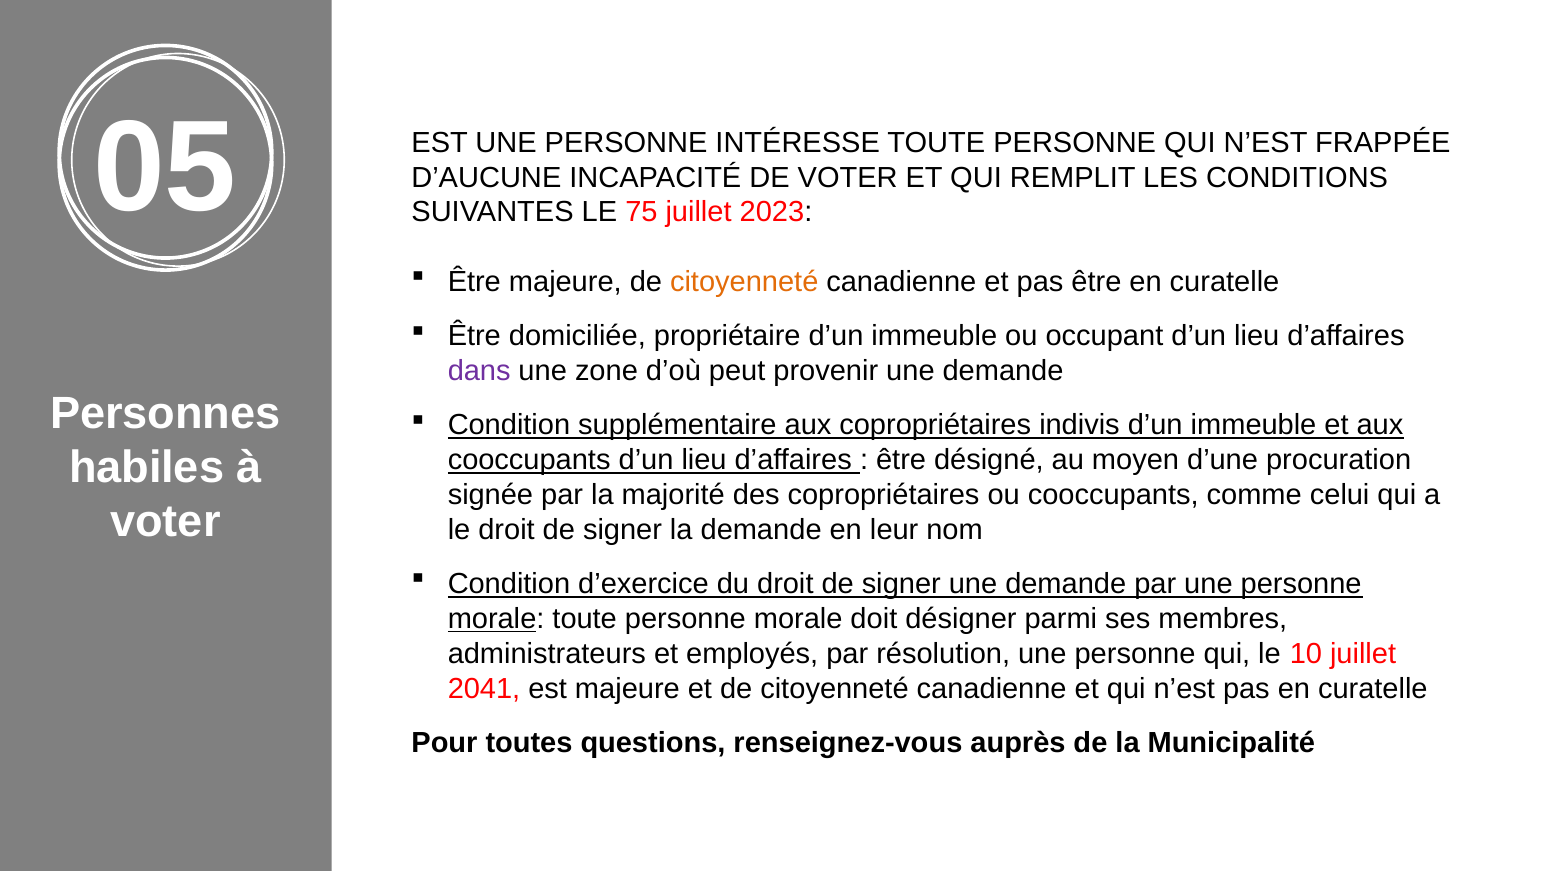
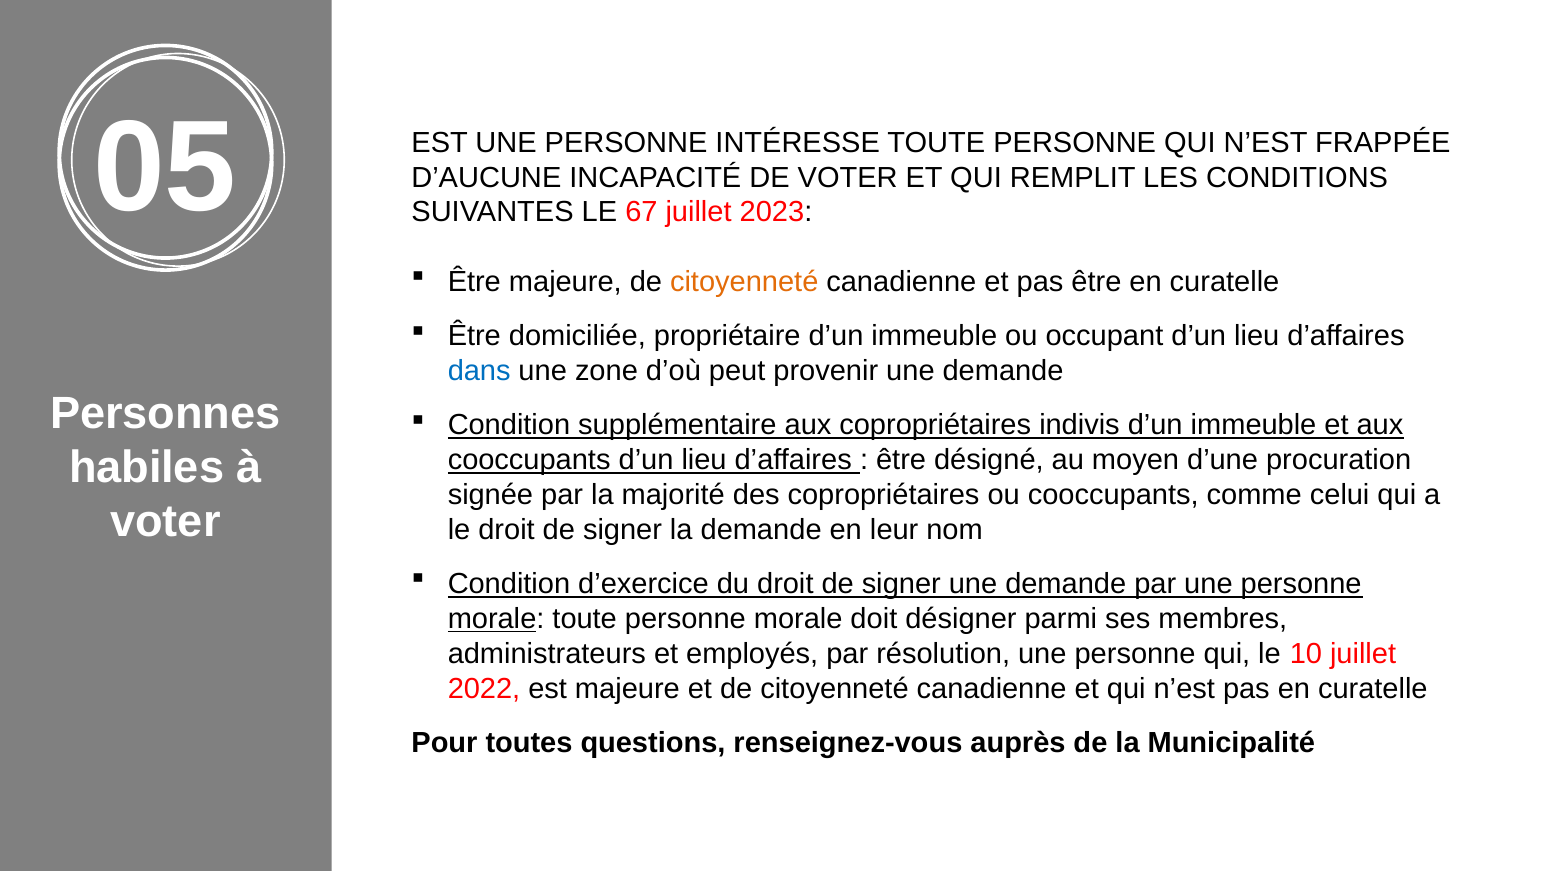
75: 75 -> 67 (641, 212)
dans colour: purple -> blue (479, 371)
2041: 2041 -> 2022 (484, 688)
